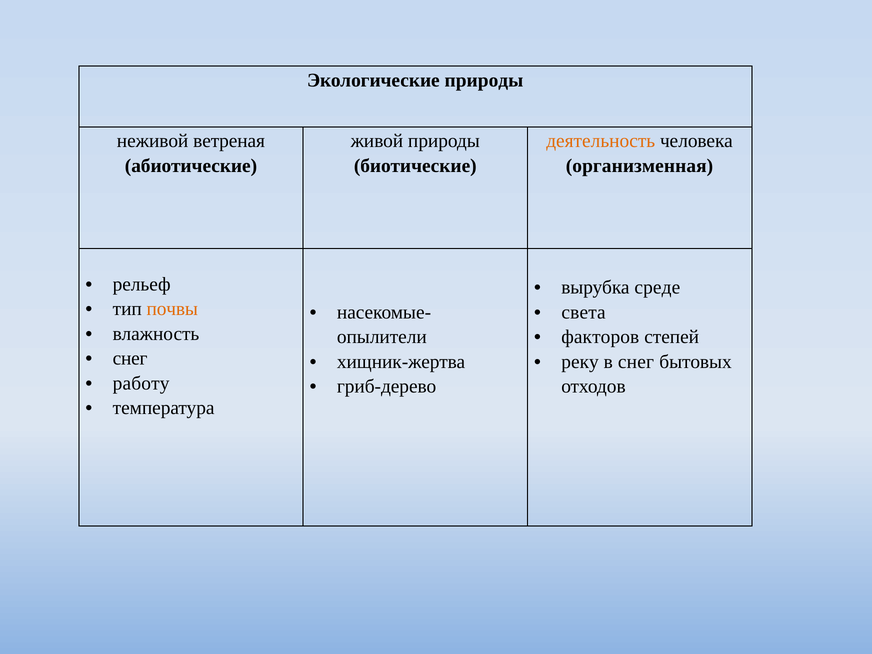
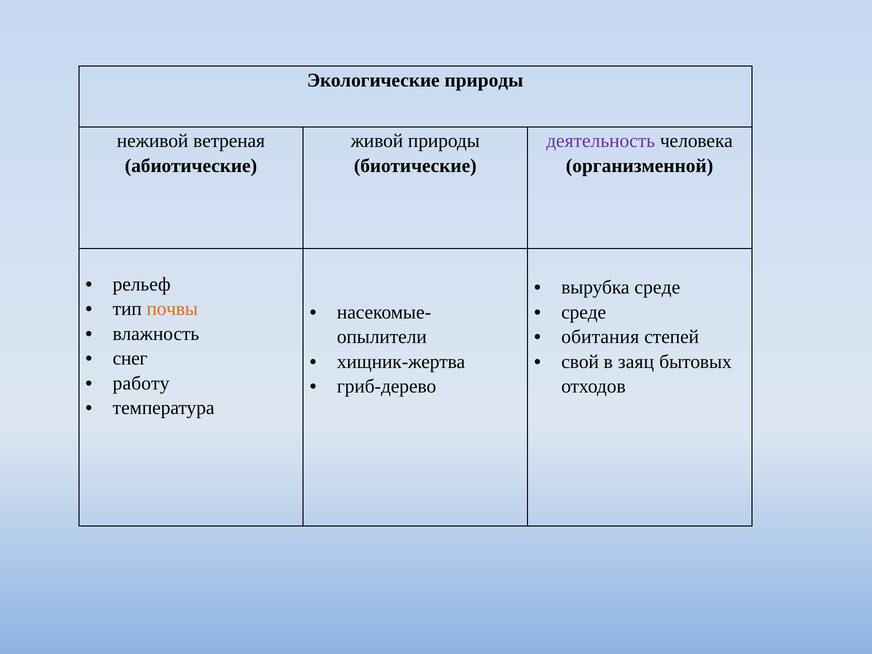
деятельность colour: orange -> purple (601, 141)
организменная: организменная -> организменной (640, 166)
света: света -> среде (584, 312)
факторов: факторов -> обитания (600, 337)
реку: реку -> свой (580, 362)
в снег: снег -> заяц (636, 362)
